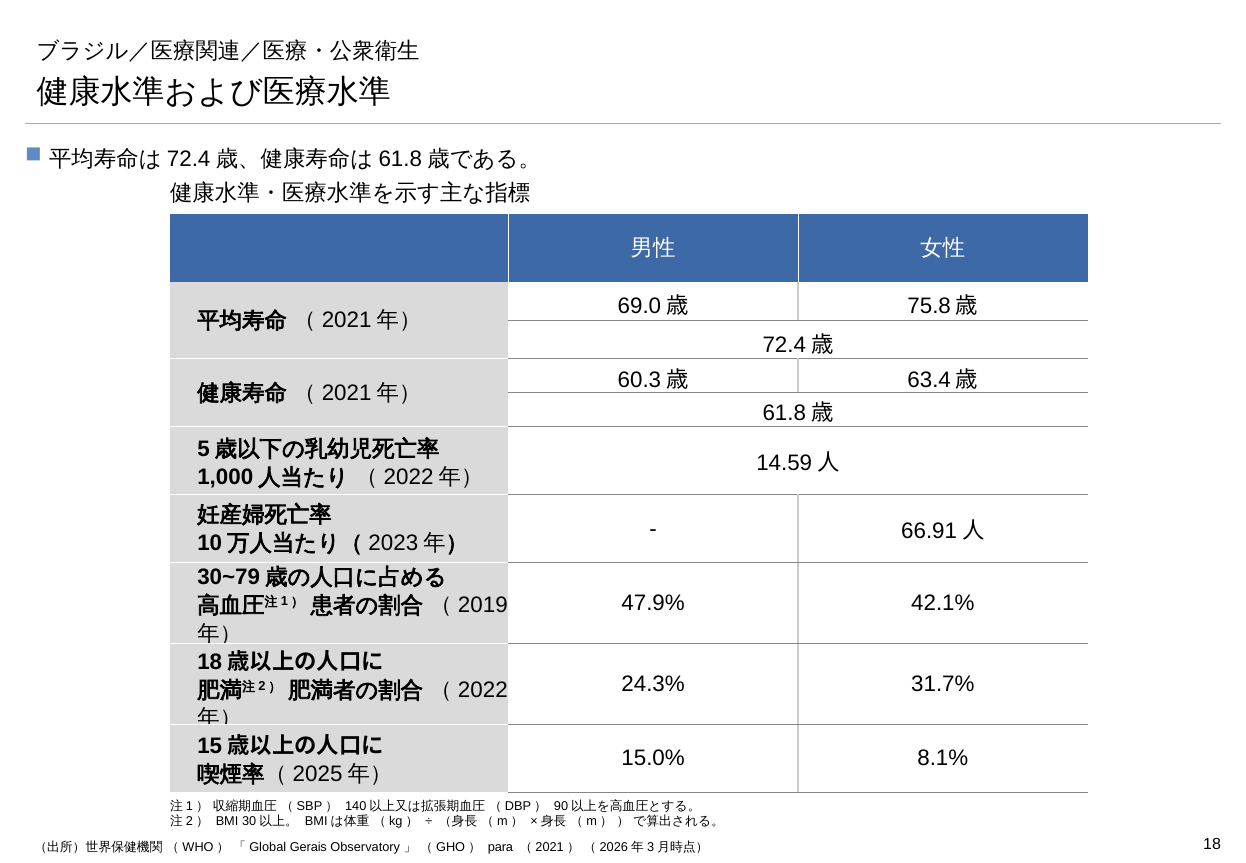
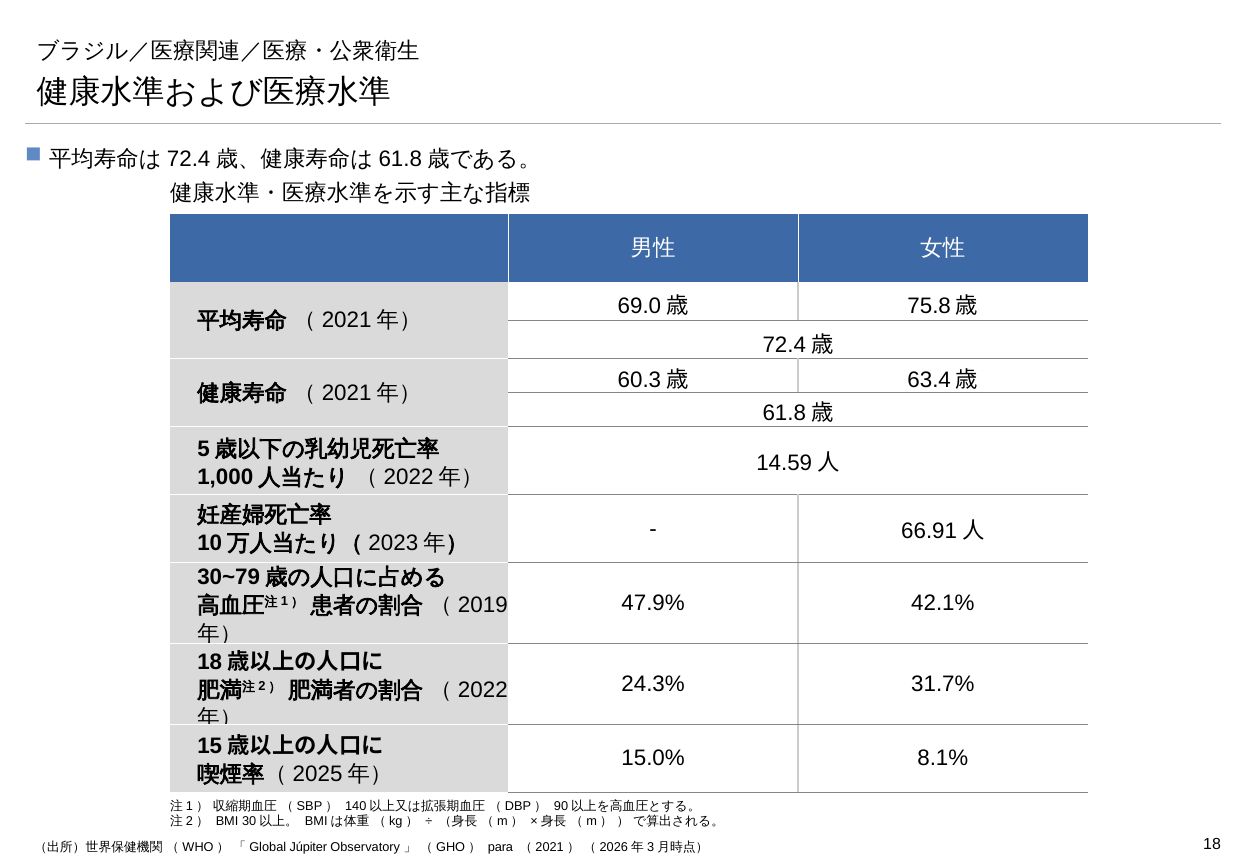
Gerais: Gerais -> Júpiter (308, 847)
